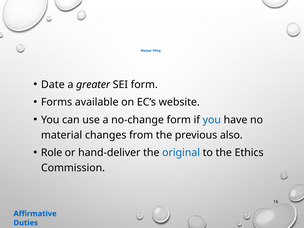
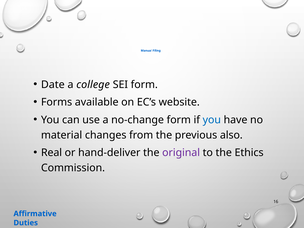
greater: greater -> college (93, 85)
Role: Role -> Real (52, 153)
original colour: blue -> purple (181, 153)
